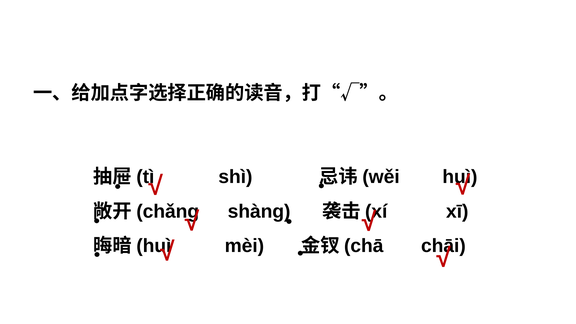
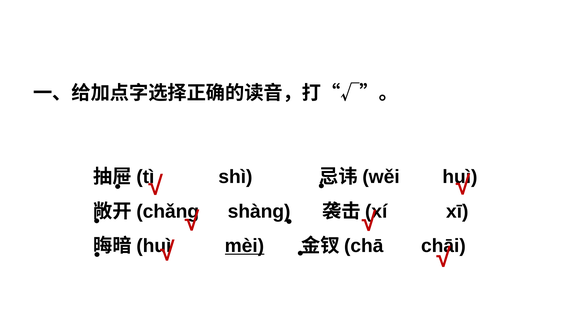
mèi underline: none -> present (245, 246)
